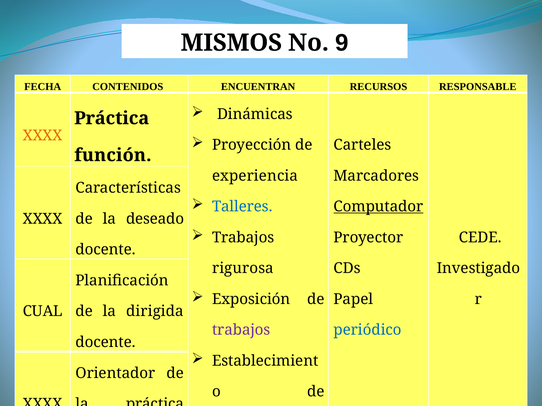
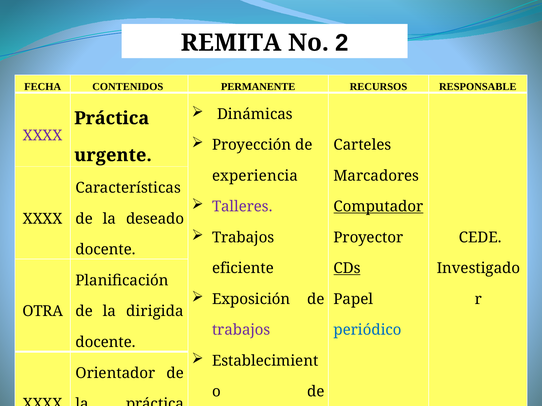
MISMOS: MISMOS -> REMITA (231, 43)
9: 9 -> 2 (342, 43)
ENCUENTRAN: ENCUENTRAN -> PERMANENTE (258, 87)
XXXX colour: orange -> purple (43, 136)
función: función -> urgente (113, 155)
Talleres colour: blue -> purple (242, 207)
rigurosa: rigurosa -> eficiente (243, 269)
CDs underline: none -> present (347, 269)
CUAL: CUAL -> OTRA (43, 312)
